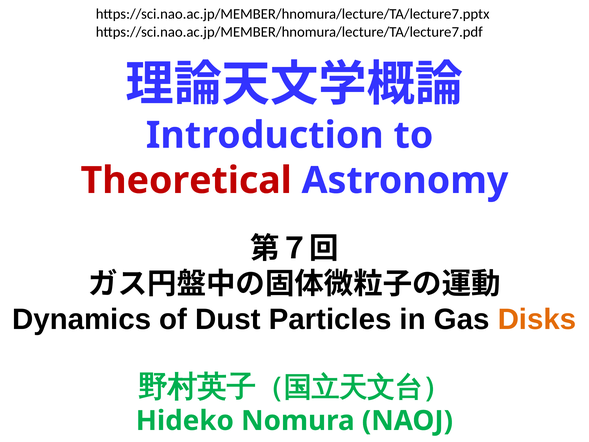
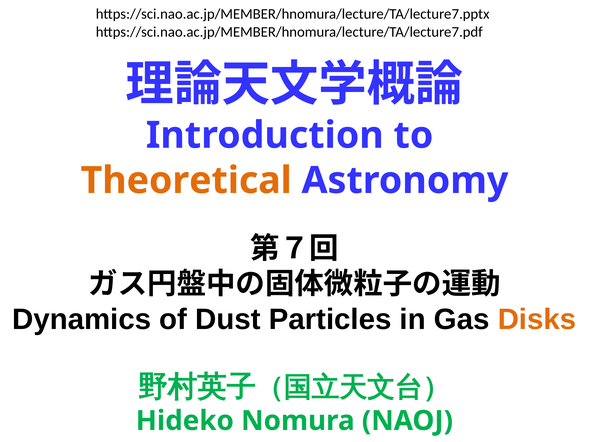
Theoretical colour: red -> orange (186, 180)
